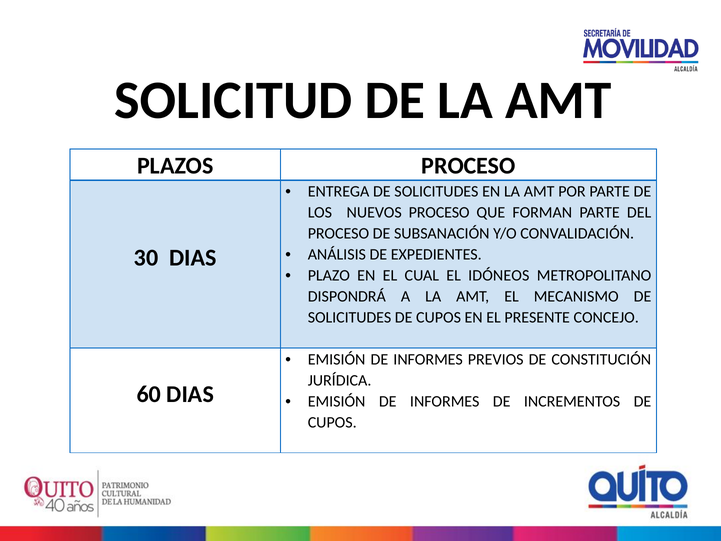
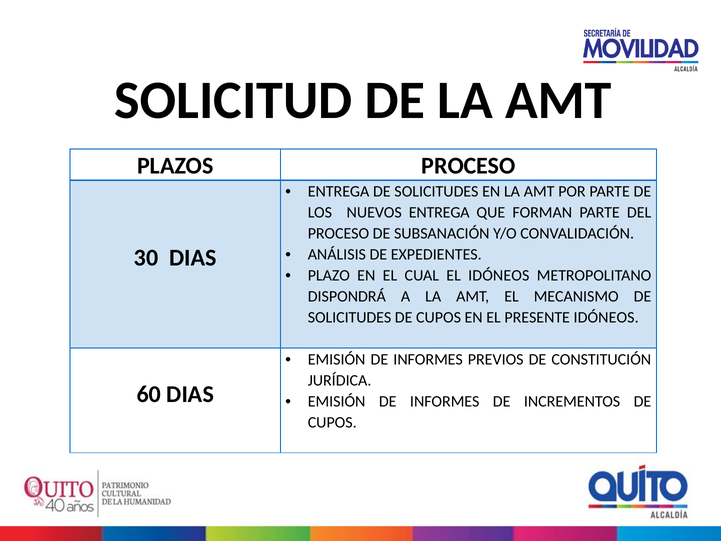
NUEVOS PROCESO: PROCESO -> ENTREGA (439, 213)
PRESENTE CONCEJO: CONCEJO -> IDÓNEOS (606, 317)
